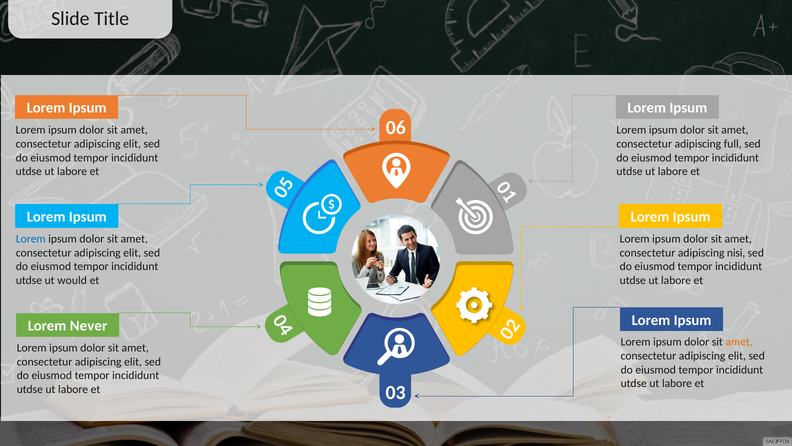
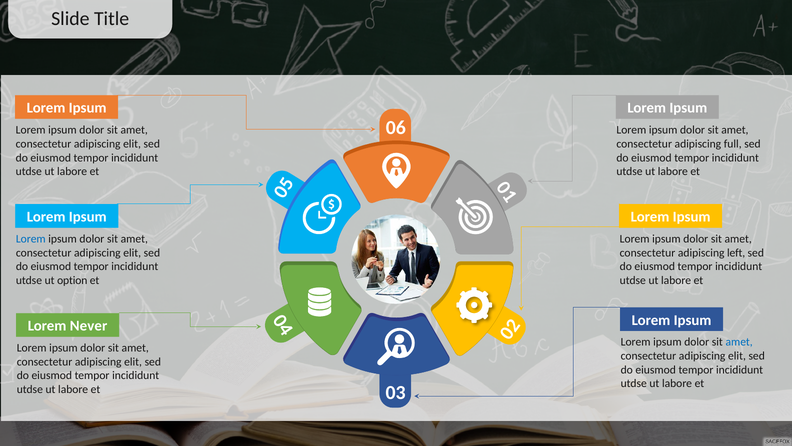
nisi: nisi -> left (736, 252)
would: would -> option (72, 280)
amet colour: orange -> blue (739, 342)
